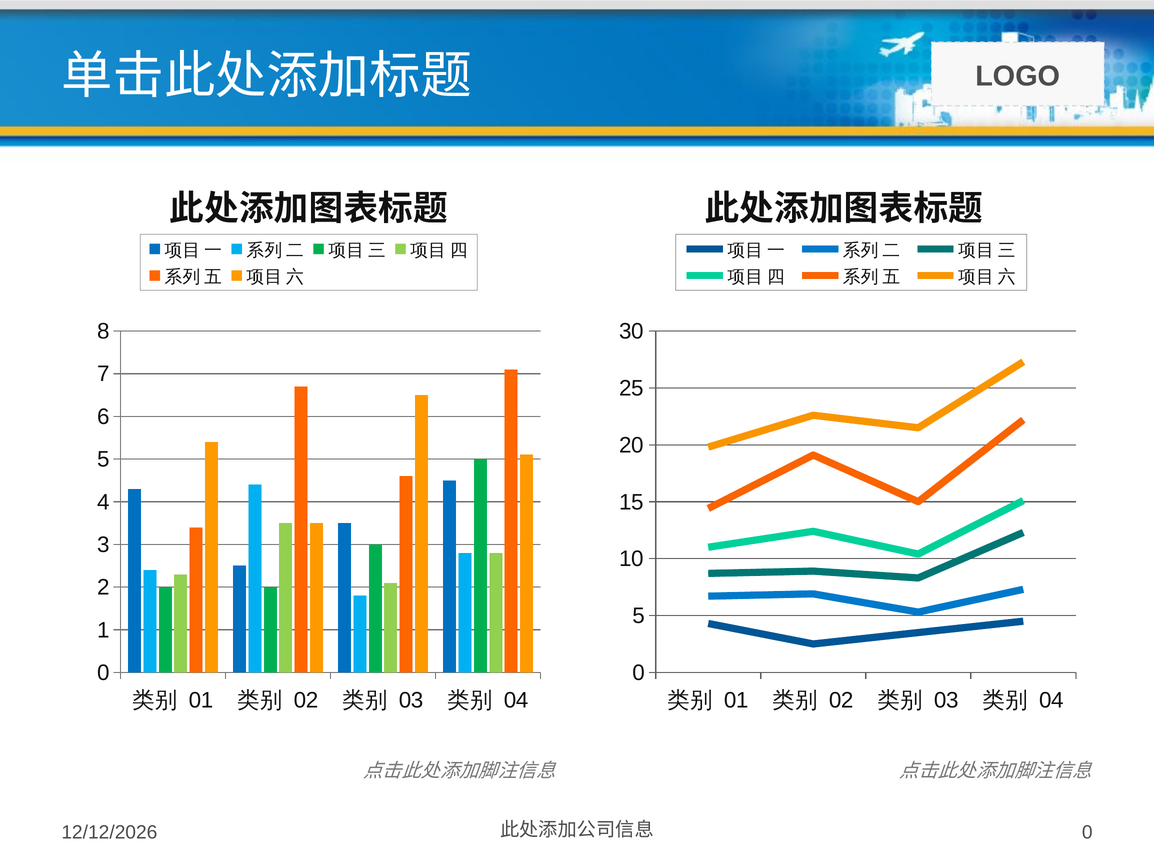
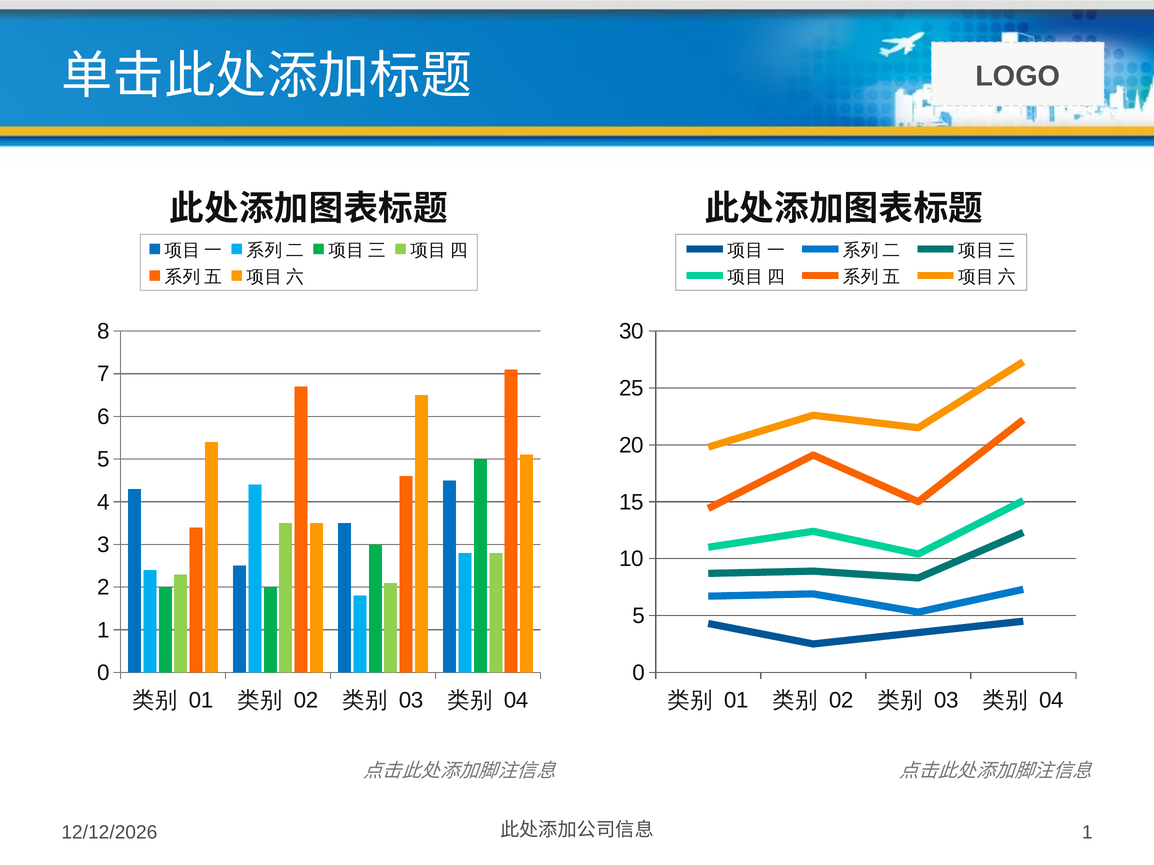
0: 0 -> 1 (1087, 833)
